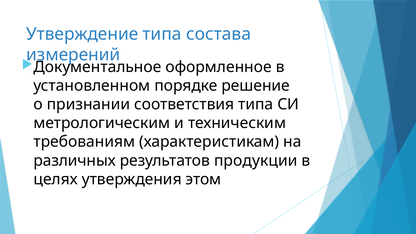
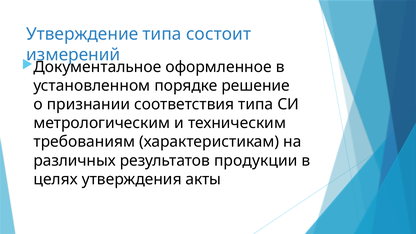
состава: состава -> состоит (219, 34)
этом: этом -> акты (203, 179)
